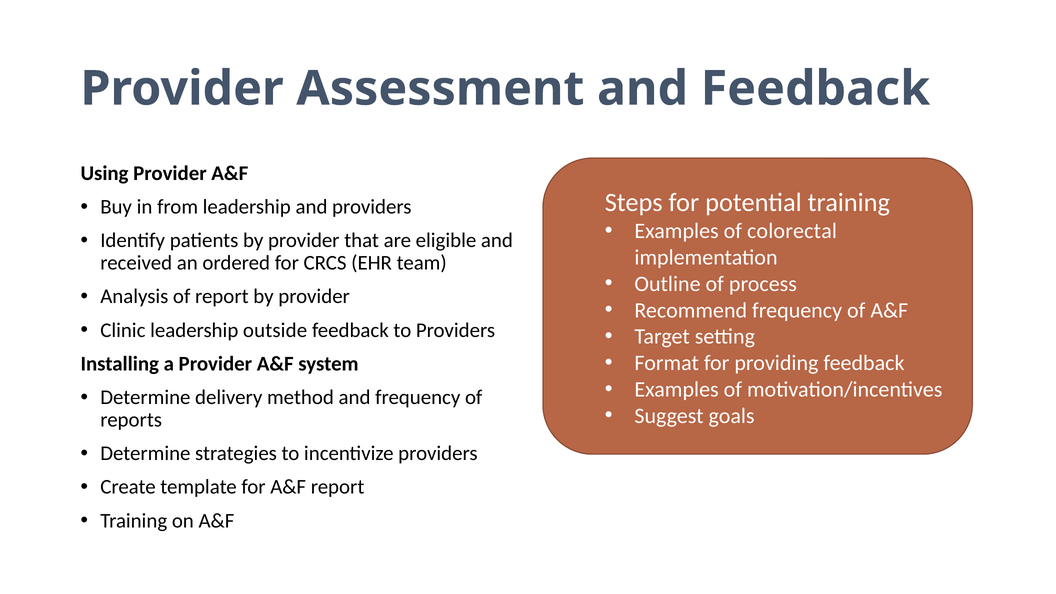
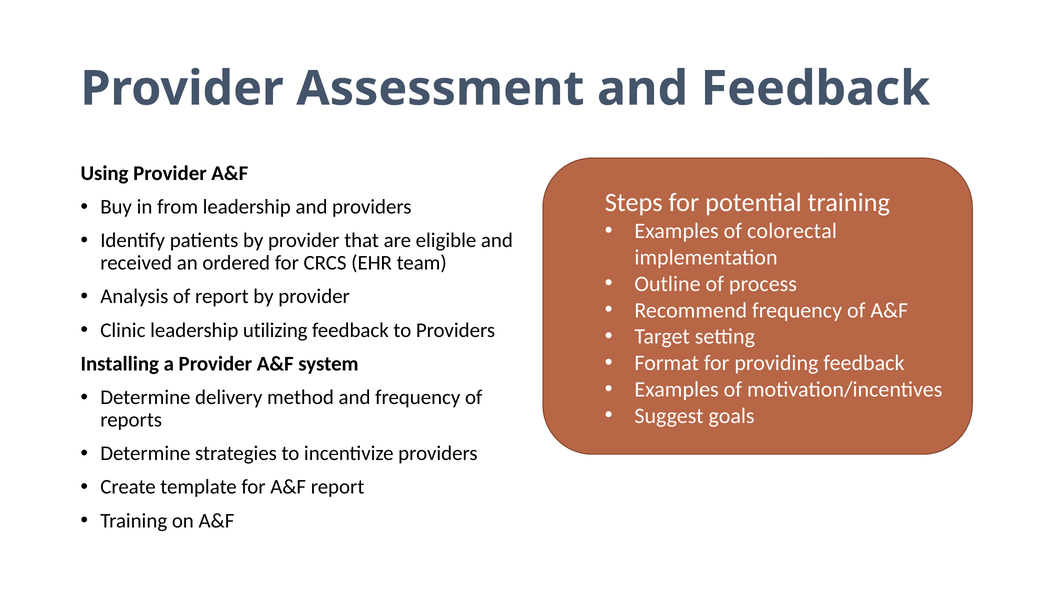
outside: outside -> utilizing (275, 330)
